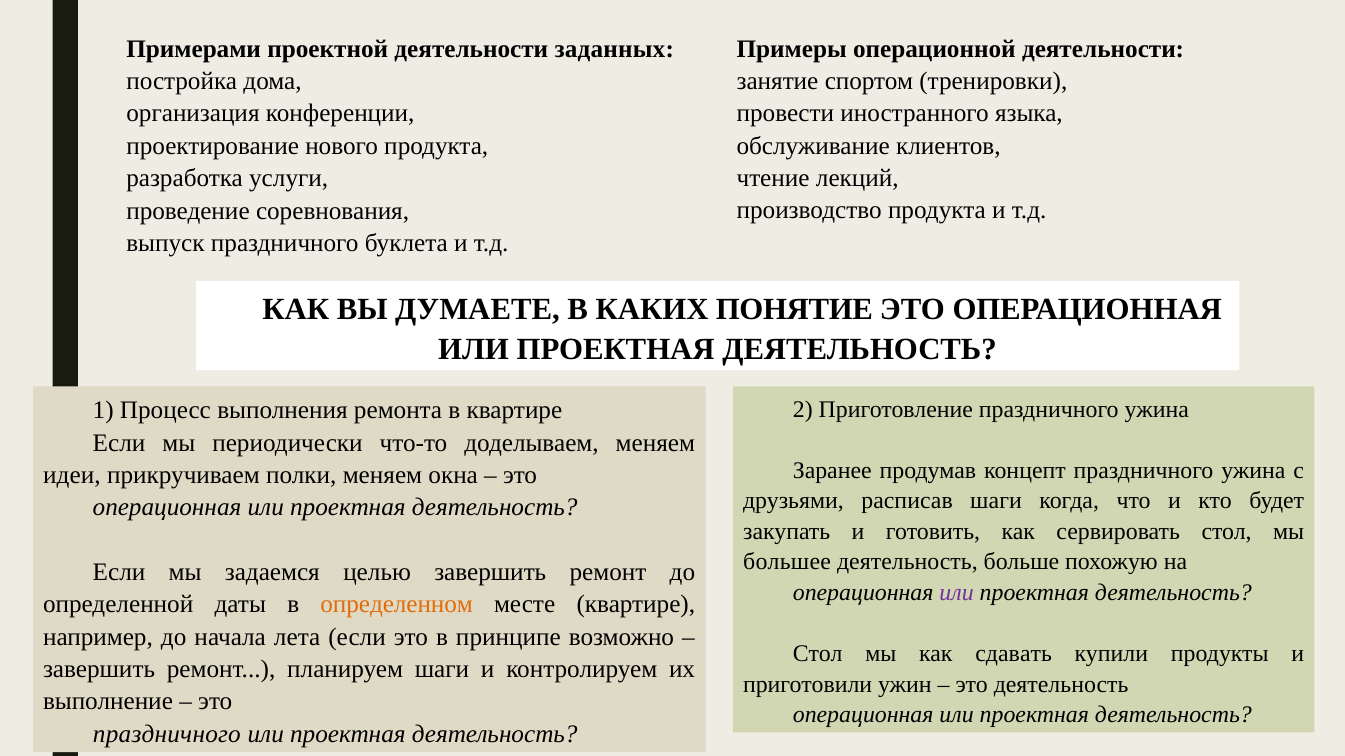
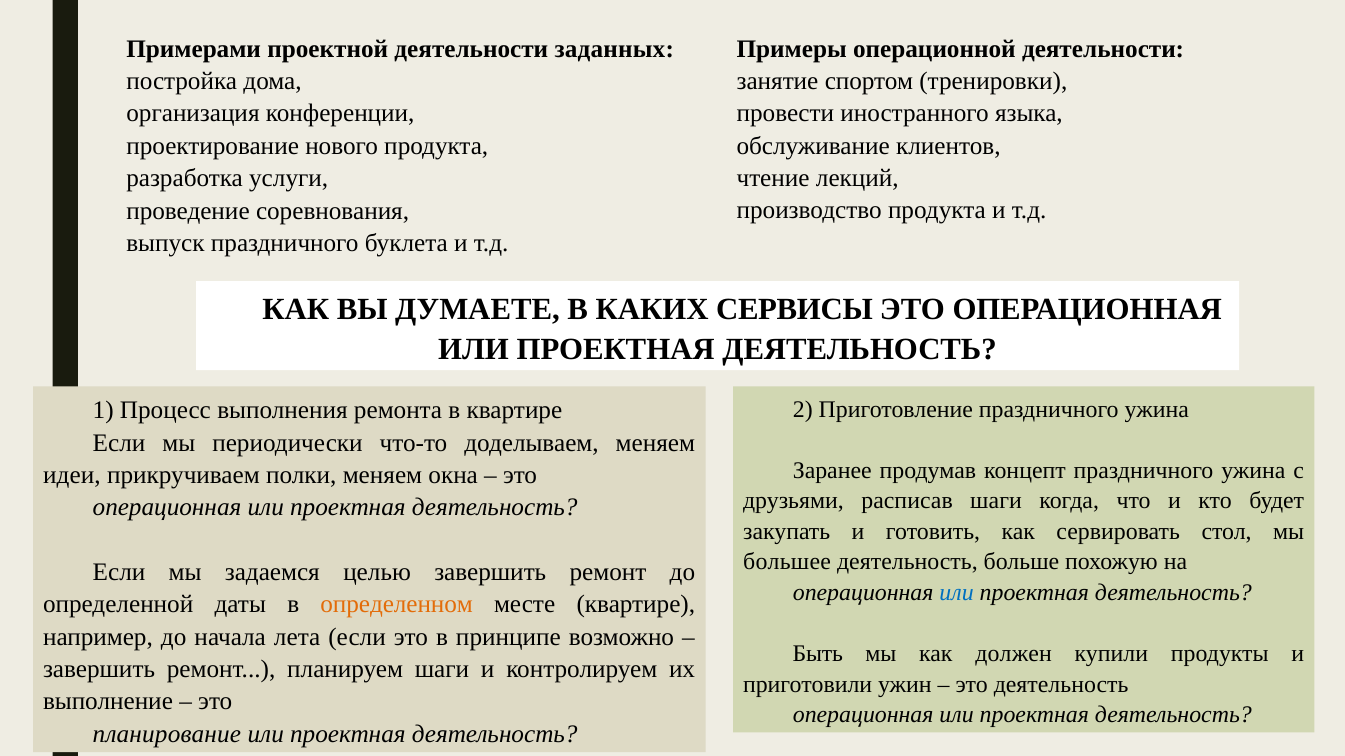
ПОНЯТИЕ: ПОНЯТИЕ -> СЕРВИСЫ (794, 310)
или colour: purple -> blue (957, 593)
Стол: Стол -> Быть (818, 654)
сдавать: сдавать -> должен (1014, 654)
праздничного: праздничного -> планирование (167, 734)
